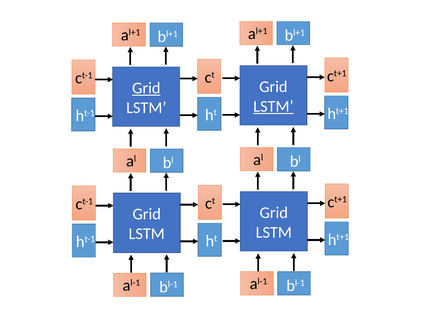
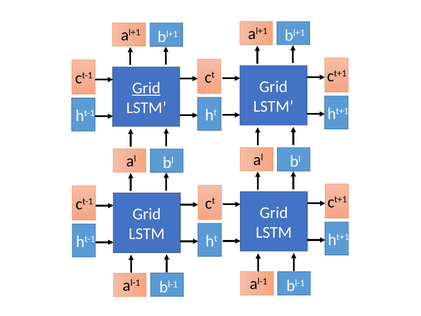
LSTM underline: present -> none (273, 106)
